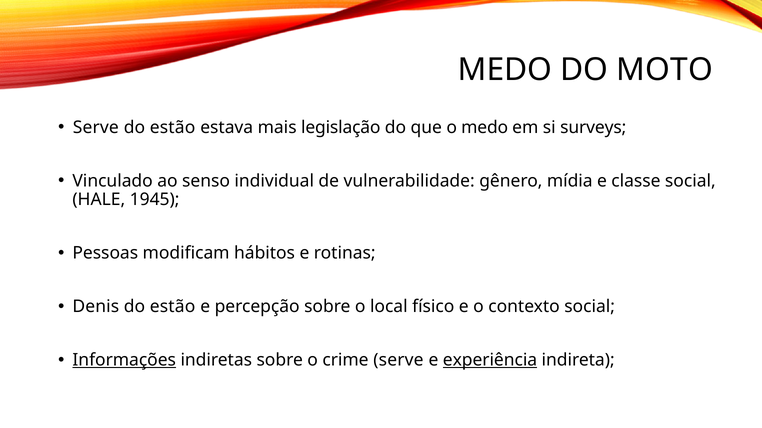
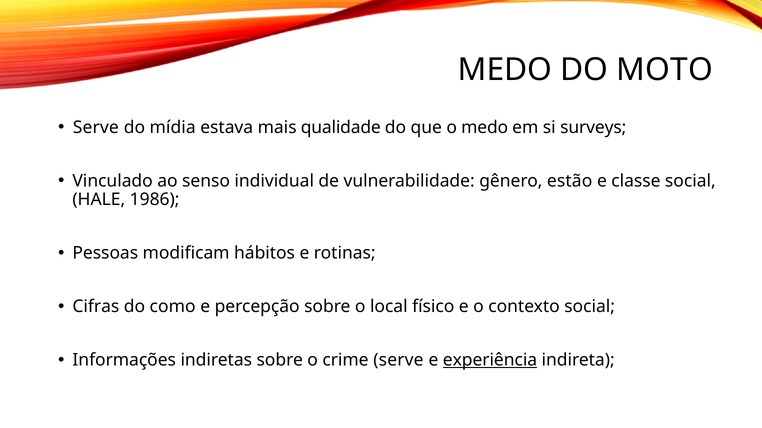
estão: estão -> mídia (173, 127)
legislação: legislação -> qualidade (341, 127)
mídia: mídia -> estão (570, 181)
1945: 1945 -> 1986 (155, 200)
Denis: Denis -> Cifras (96, 307)
estão: estão -> como (173, 307)
Informações underline: present -> none (124, 361)
